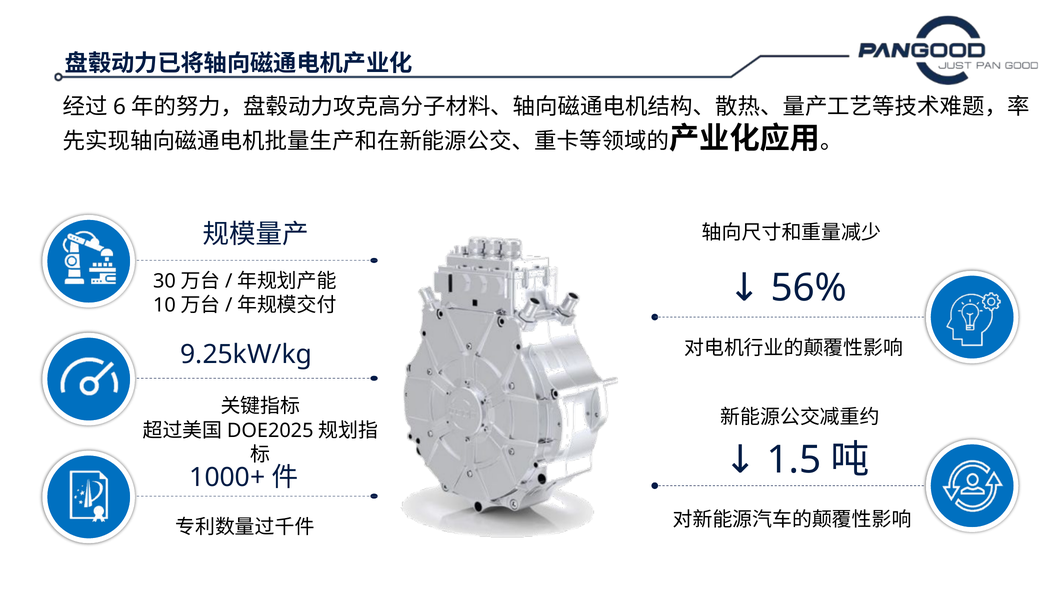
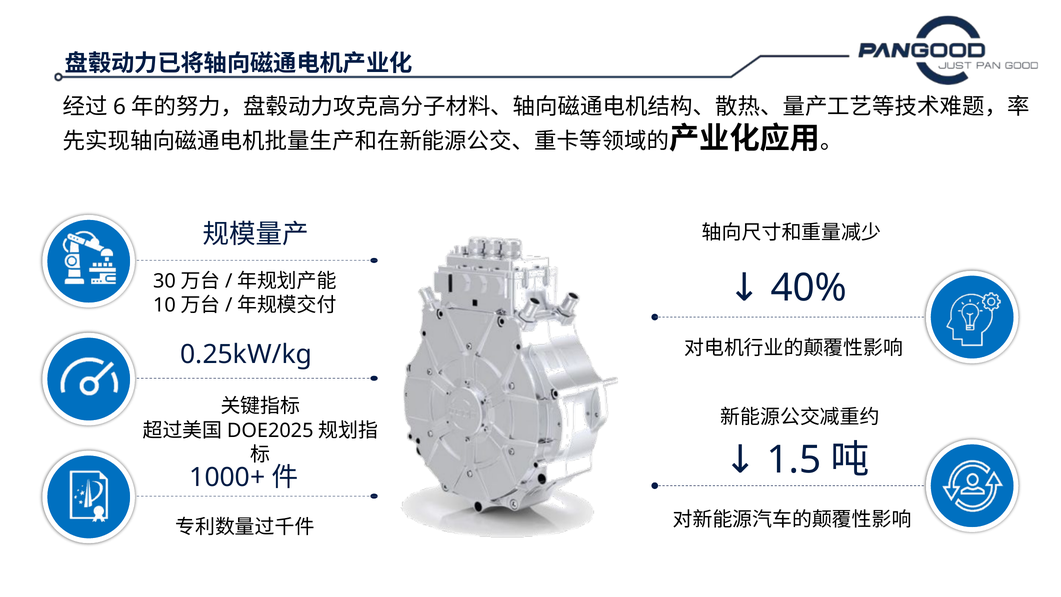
56%: 56% -> 40% (809, 288)
9.25kW/kg: 9.25kW/kg -> 0.25kW/kg (246, 355)
